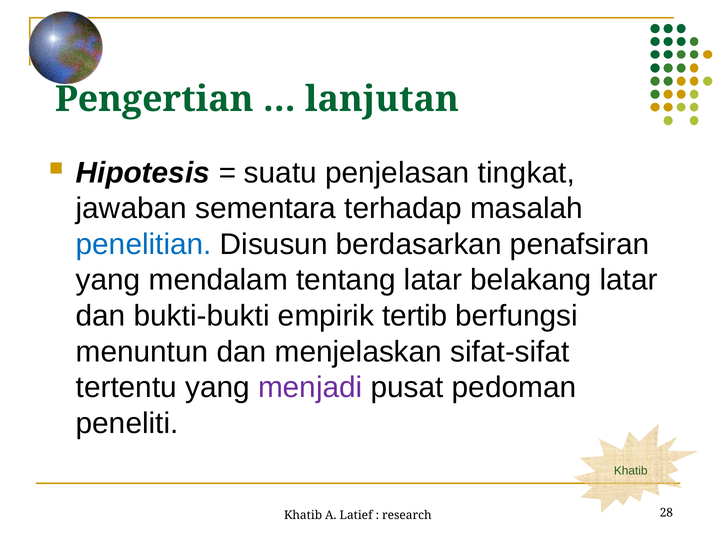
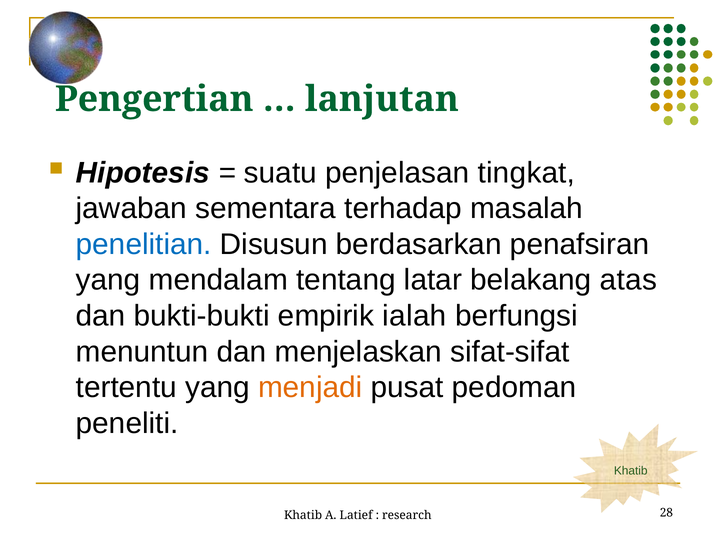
belakang latar: latar -> atas (628, 280)
tertib: tertib -> ialah (414, 316)
menjadi colour: purple -> orange (310, 388)
